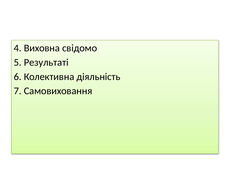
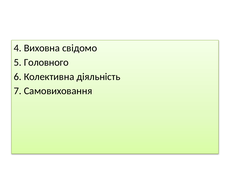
Результаті: Результаті -> Головного (46, 63)
